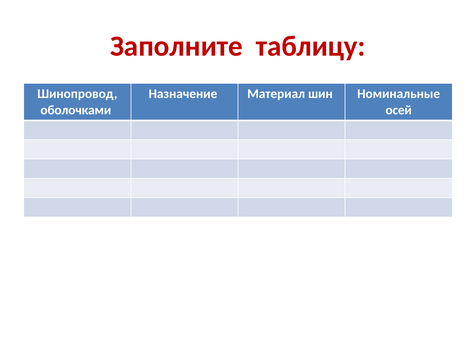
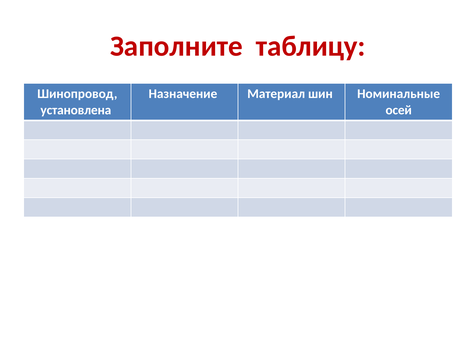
оболочками: оболочками -> установлена (76, 110)
